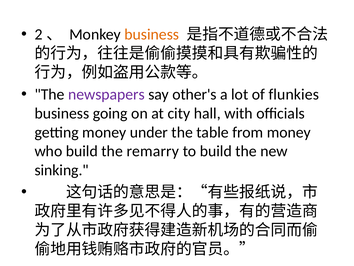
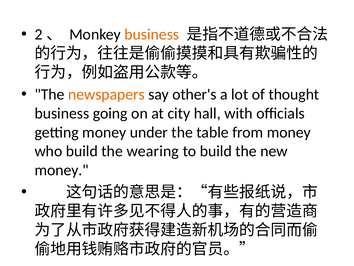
newspapers colour: purple -> orange (106, 94)
flunkies: flunkies -> thought (294, 94)
remarry: remarry -> wearing (153, 151)
sinking: sinking -> money (62, 170)
